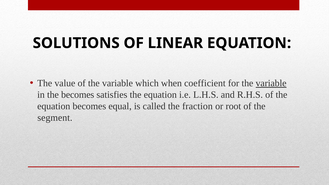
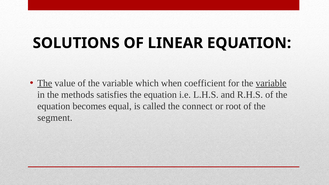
The underline: none -> present (45, 83)
the becomes: becomes -> methods (78, 95)
fraction: fraction -> connect (197, 106)
